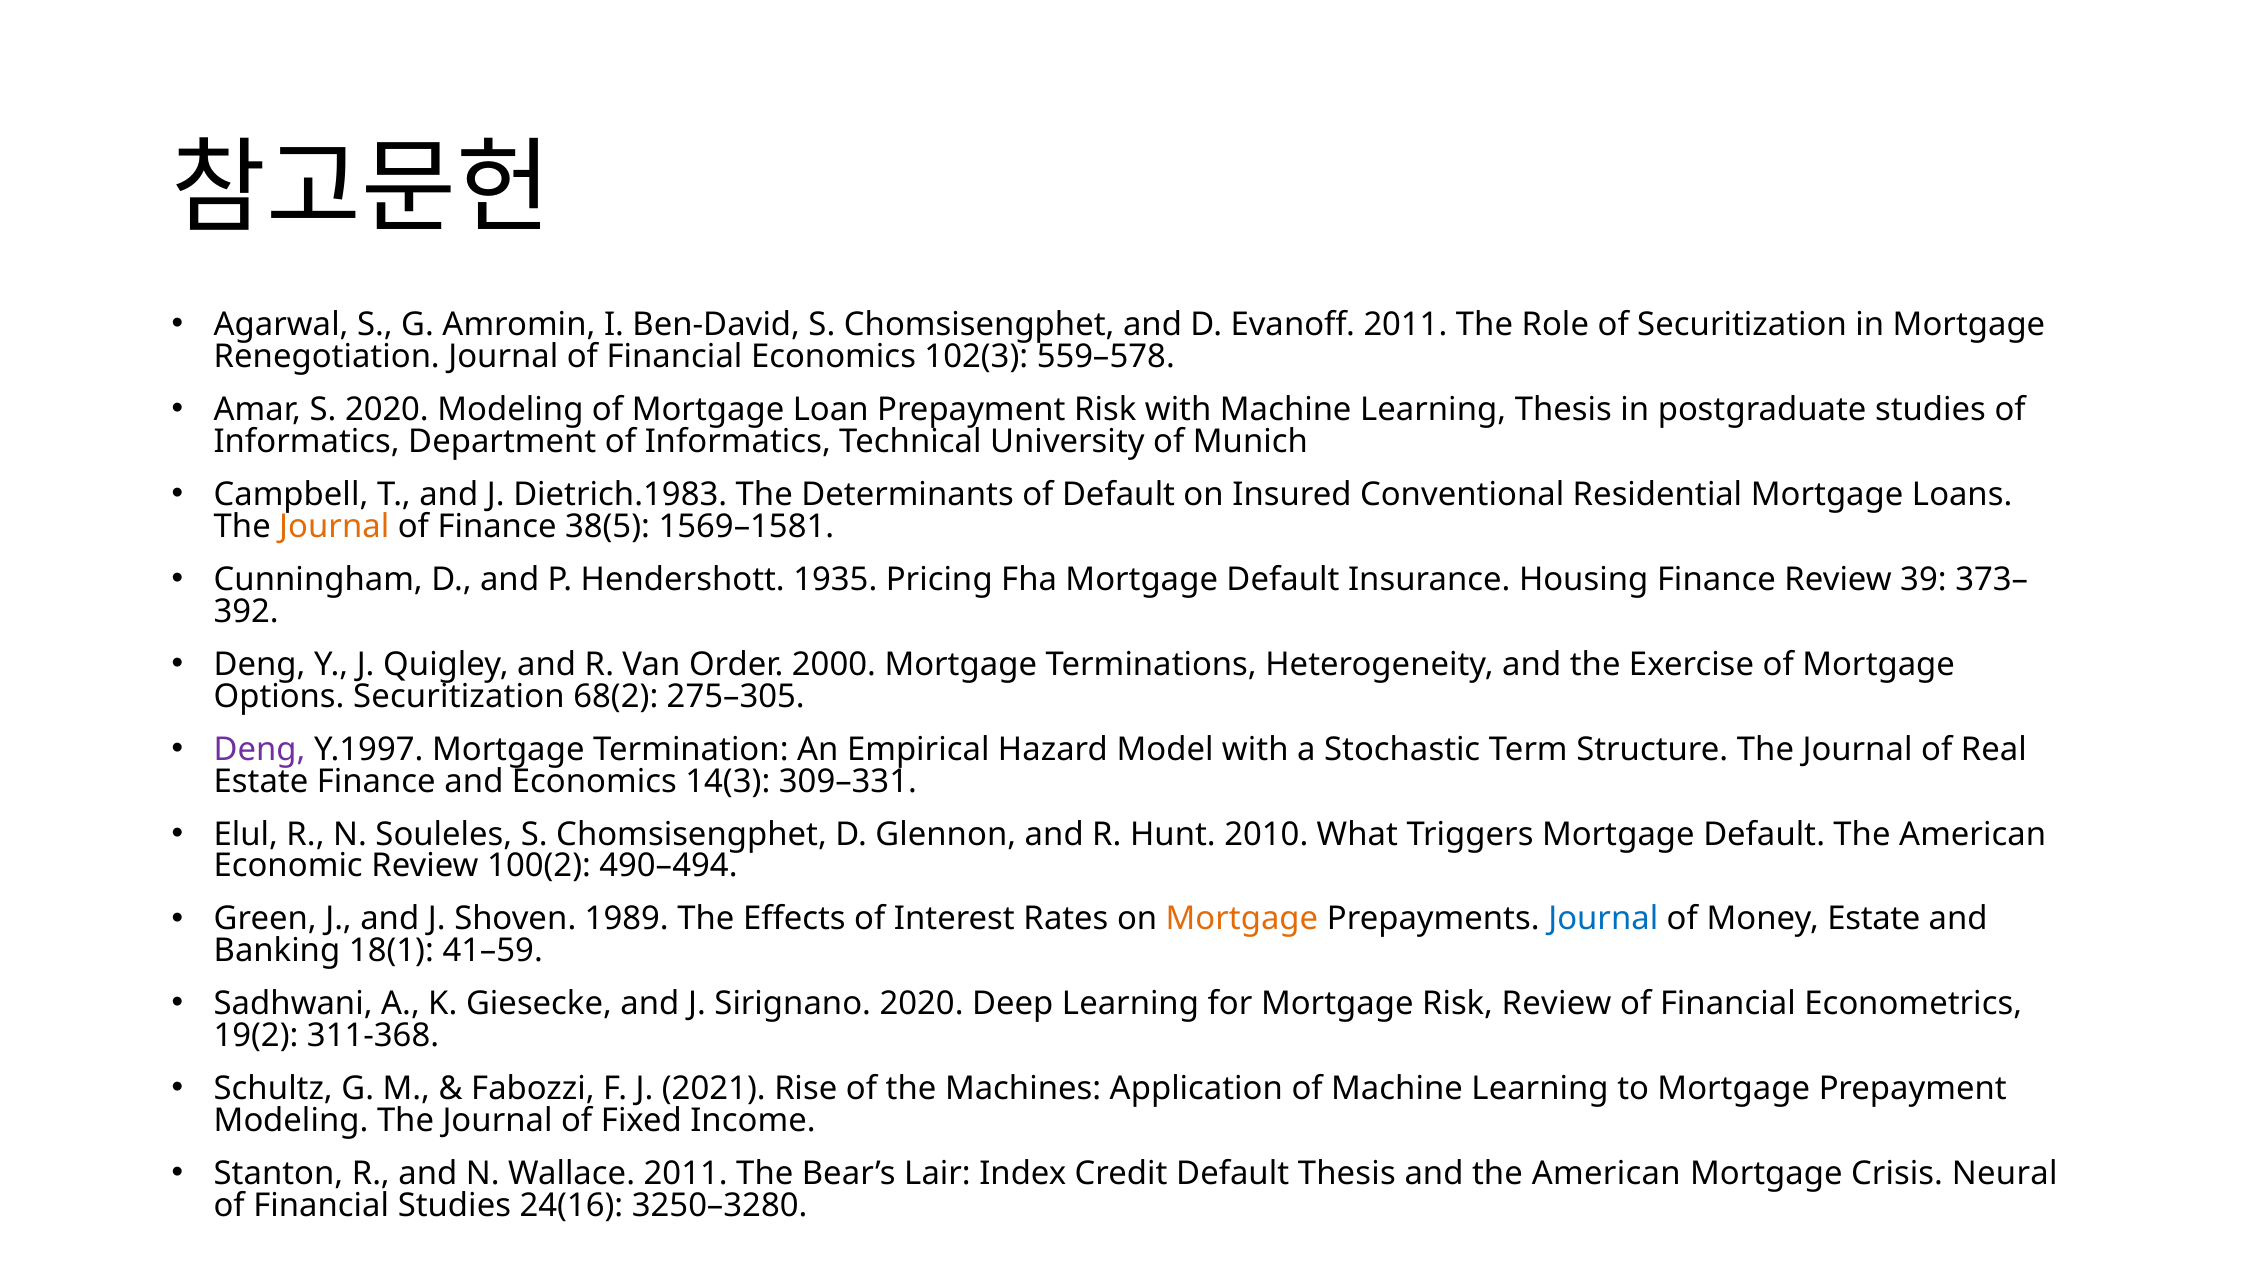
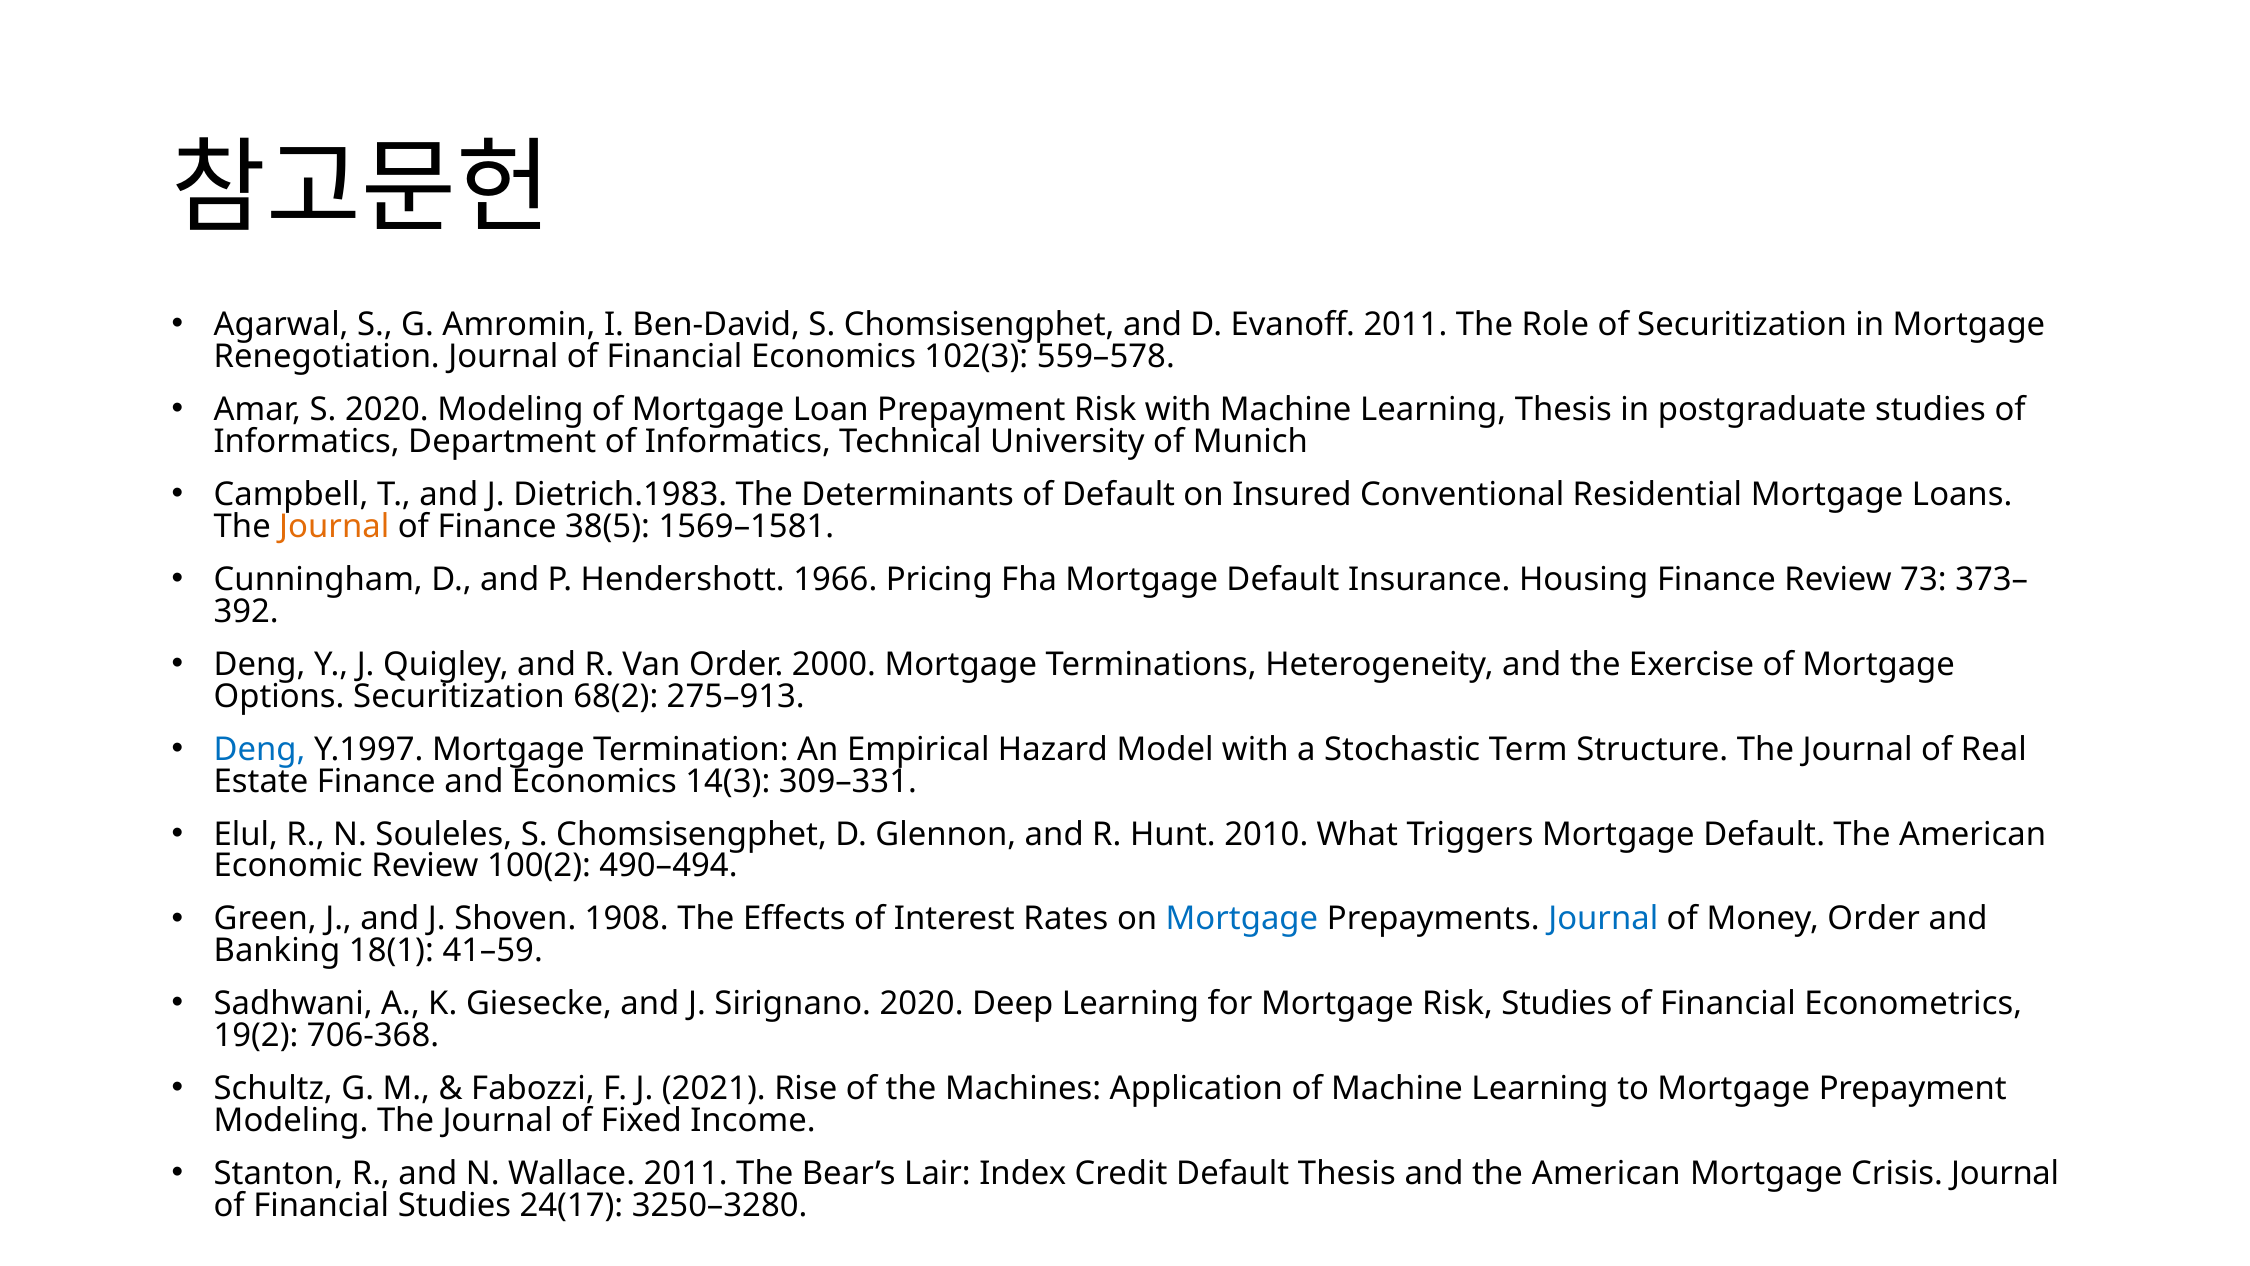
1935: 1935 -> 1966 (835, 579)
39: 39 -> 73 (1923, 579)
275–305: 275–305 -> 275–913 (736, 696)
Deng colour: purple -> blue (260, 749)
1989: 1989 -> 1908 (627, 919)
Mortgage colour: orange -> blue (1242, 919)
Money Estate: Estate -> Order (1874, 919)
Risk Review: Review -> Studies (1557, 1004)
311-368: 311-368 -> 706-368 (373, 1036)
Crisis Neural: Neural -> Journal (2005, 1173)
24(16: 24(16 -> 24(17 (571, 1205)
